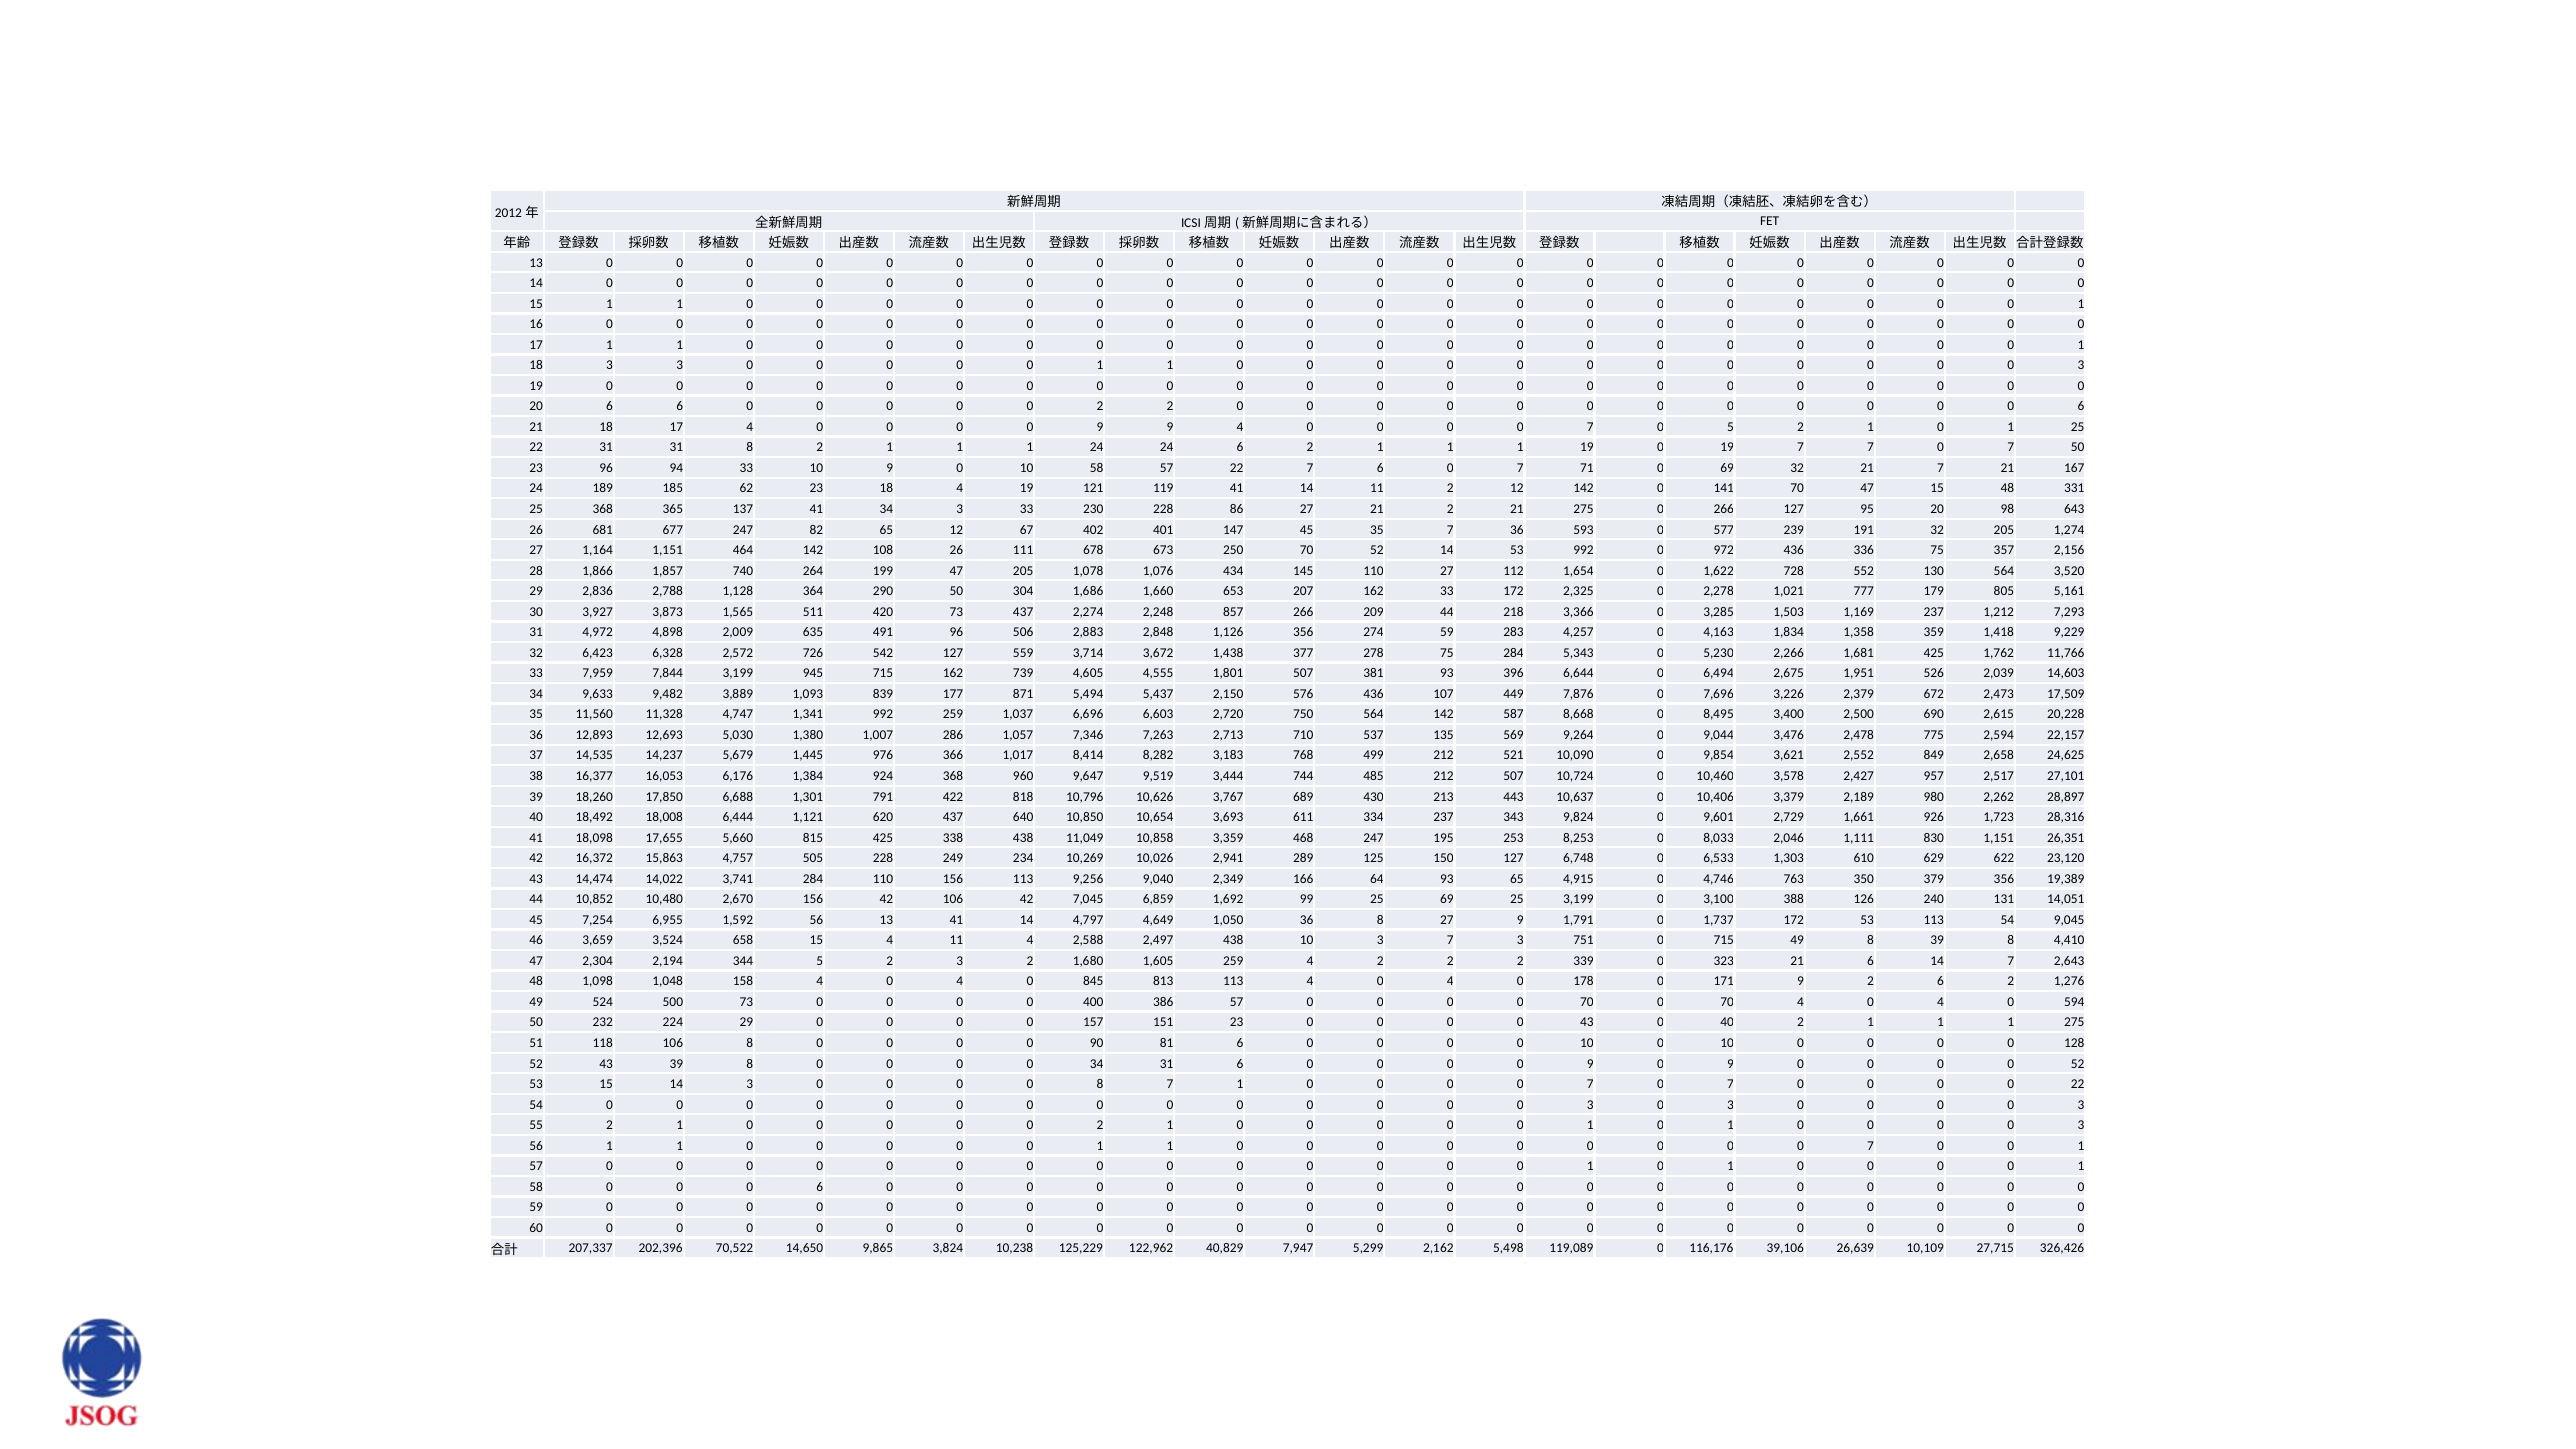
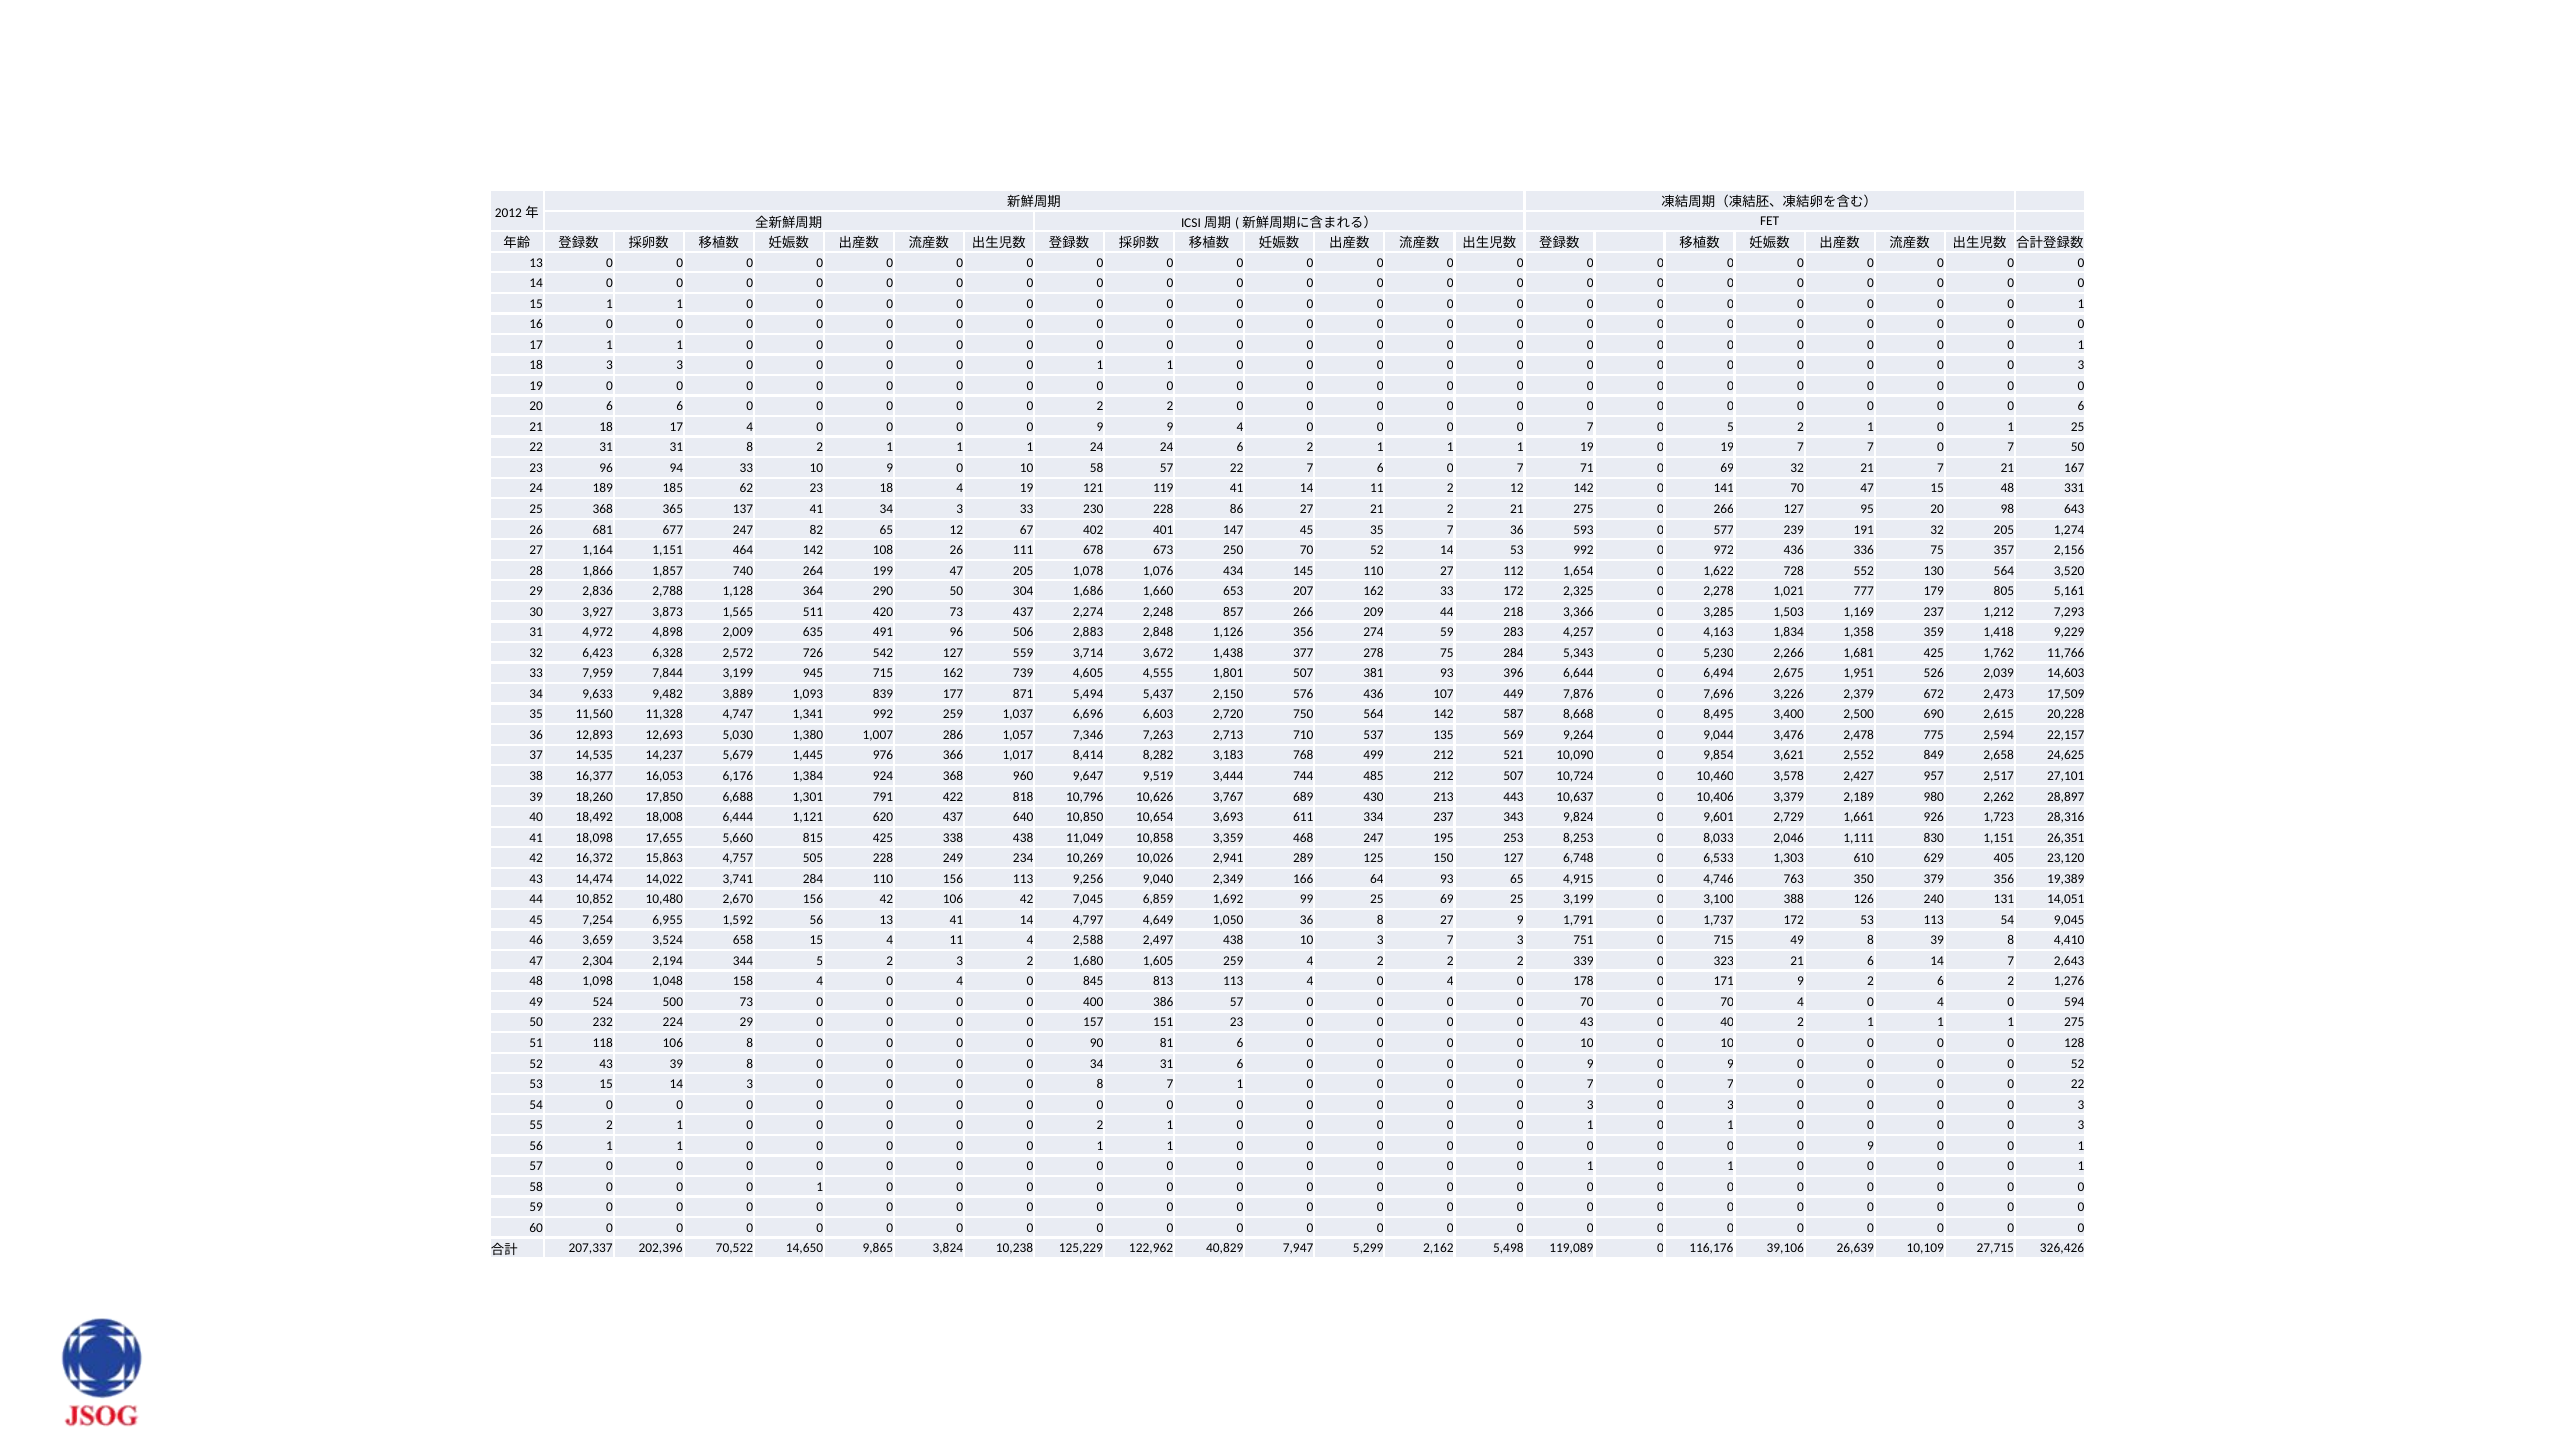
622: 622 -> 405 (2004, 858)
7: 7 -> 9 (1871, 1146)
6: 6 -> 1 (820, 1187)
